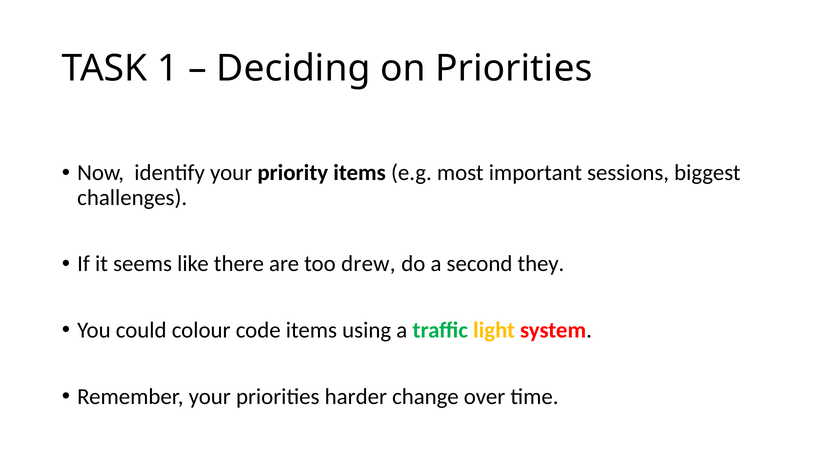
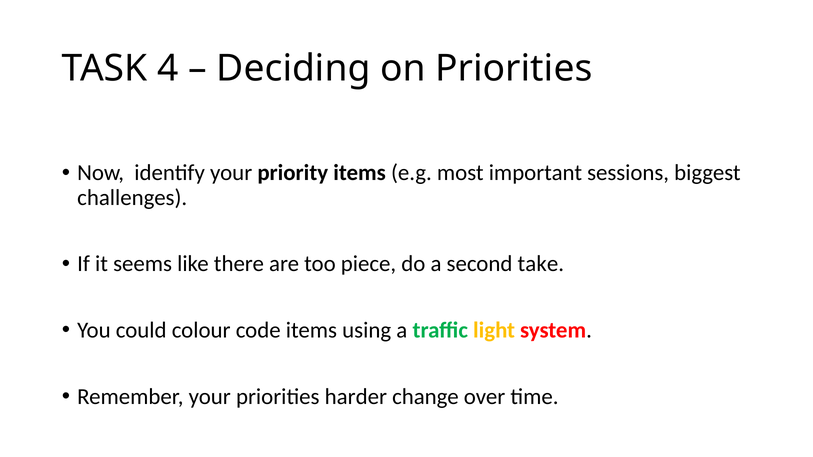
1: 1 -> 4 (168, 68)
drew: drew -> piece (368, 264)
they: they -> take (541, 264)
